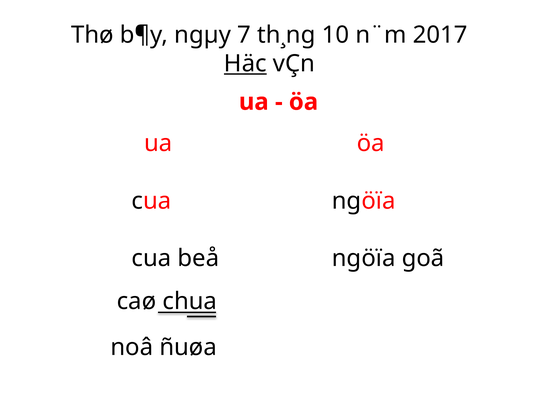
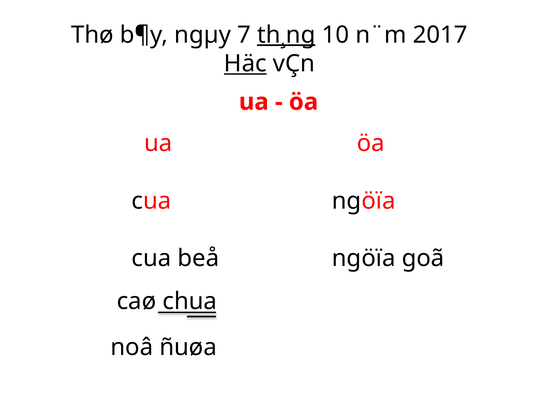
th¸ng underline: none -> present (286, 35)
